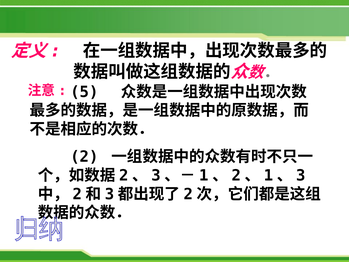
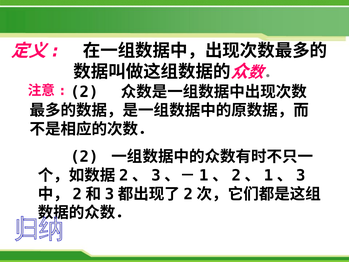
5: 5 -> 2 (84, 92)
